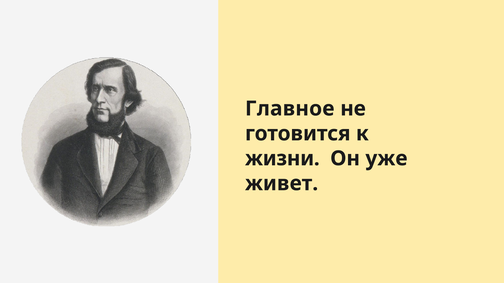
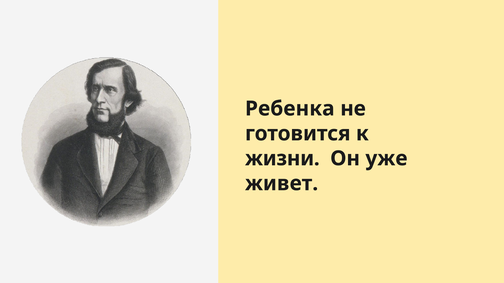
Главное: Главное -> Ребенка (290, 109)
